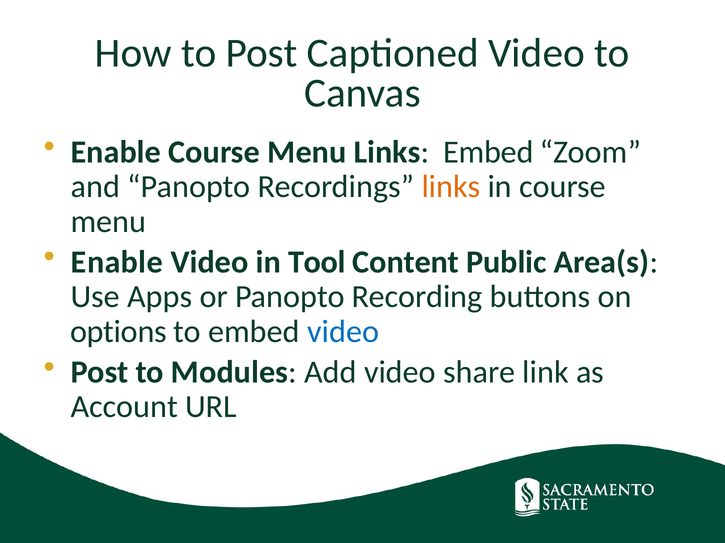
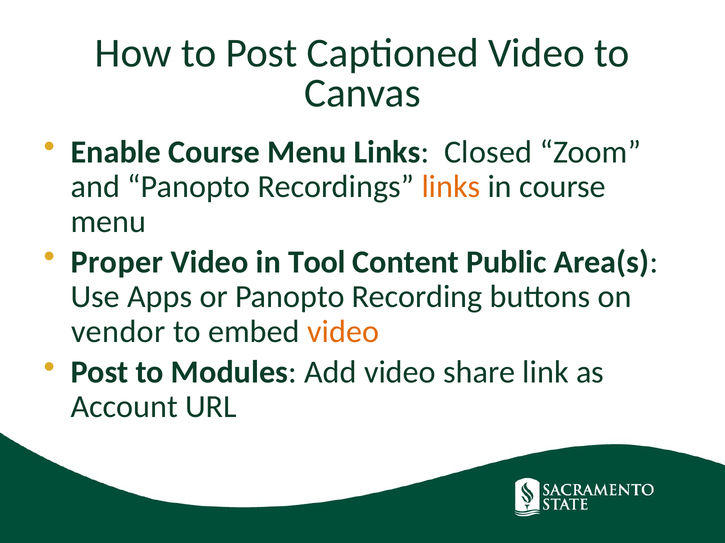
Links Embed: Embed -> Closed (488, 152)
Enable: Enable -> Proper (117, 262)
options: options -> vendor (118, 332)
video colour: blue -> orange (343, 332)
